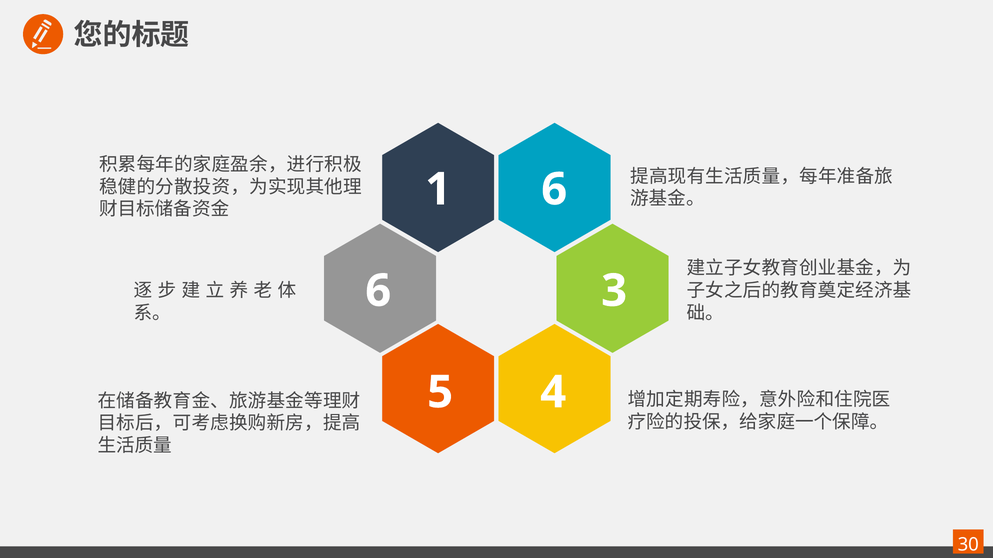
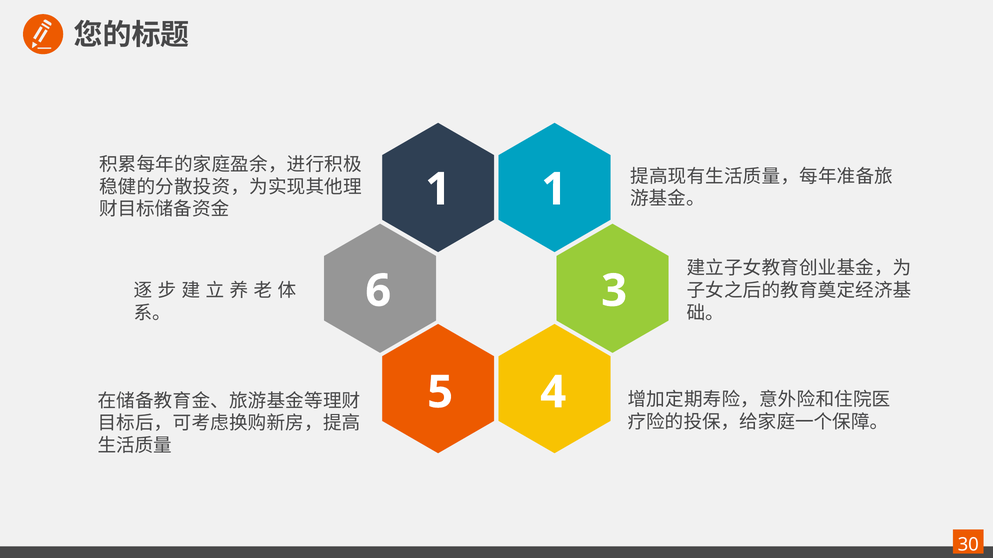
1 6: 6 -> 1 (554, 190)
